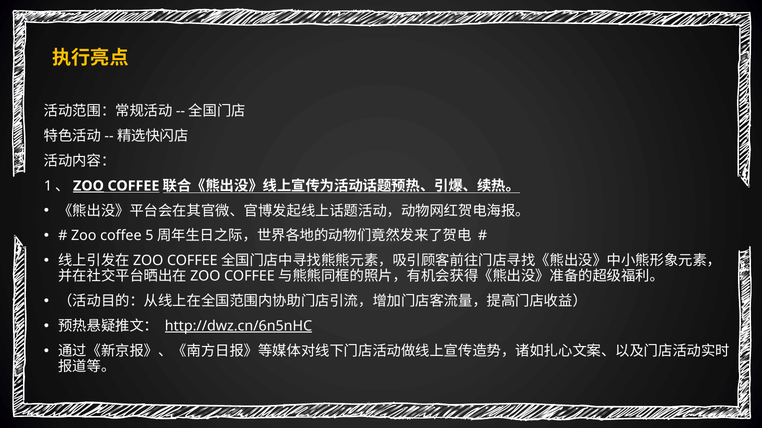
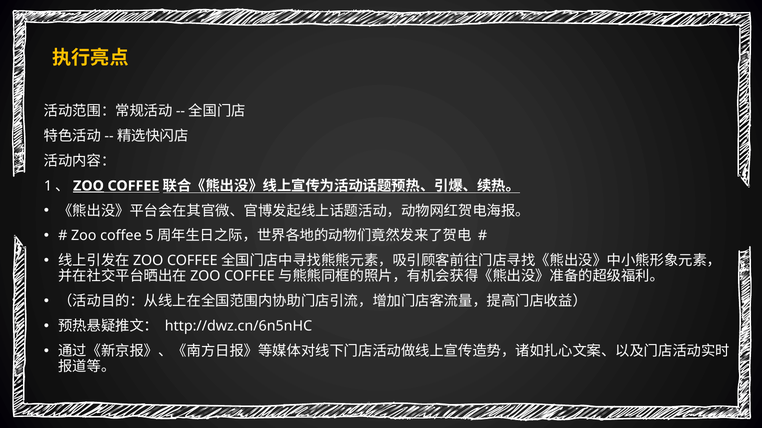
http://dwz.cn/6n5nHC underline: present -> none (238, 326)
